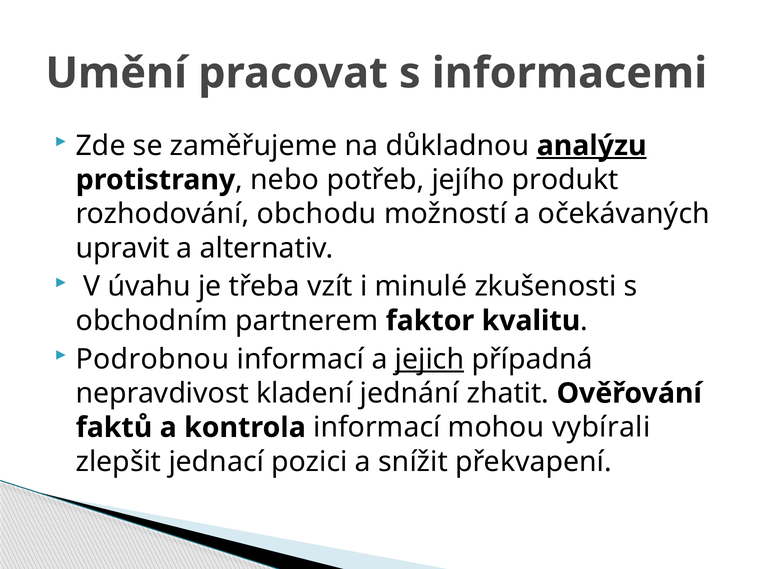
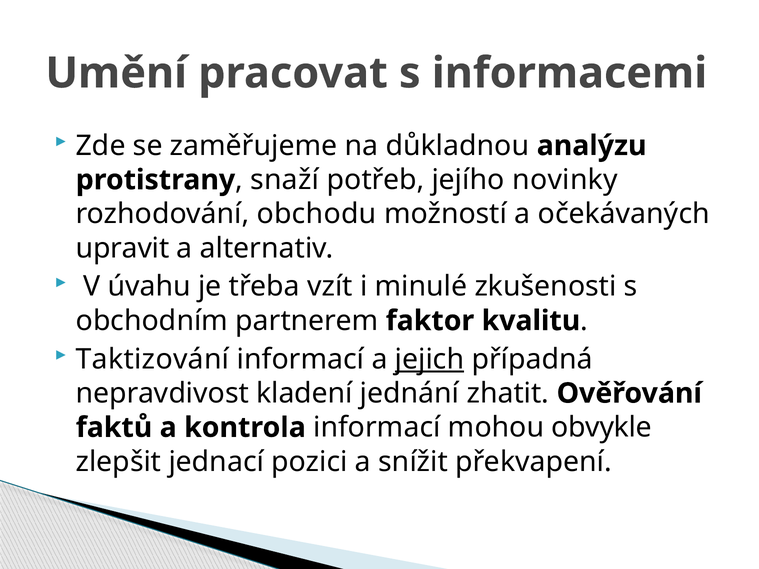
analýzu underline: present -> none (592, 146)
nebo: nebo -> snaží (285, 180)
produkt: produkt -> novinky (565, 180)
Podrobnou: Podrobnou -> Taktizování (153, 359)
vybírali: vybírali -> obvykle (602, 428)
